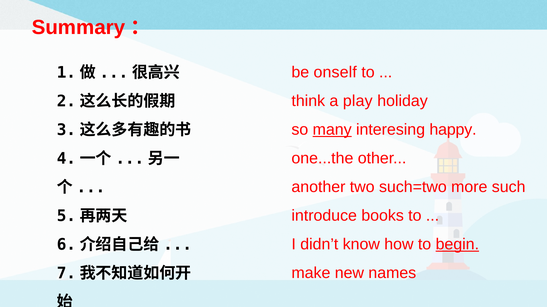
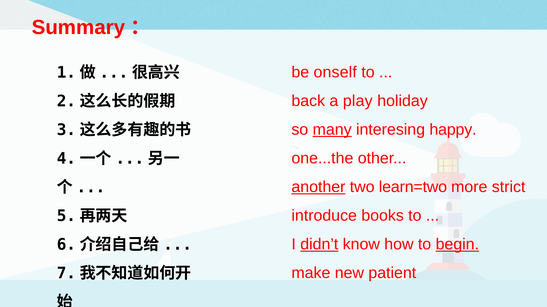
think: think -> back (308, 101)
another underline: none -> present (318, 187)
such=two: such=two -> learn=two (413, 187)
such: such -> strict (509, 187)
didn’t underline: none -> present (319, 245)
names: names -> patient (392, 274)
